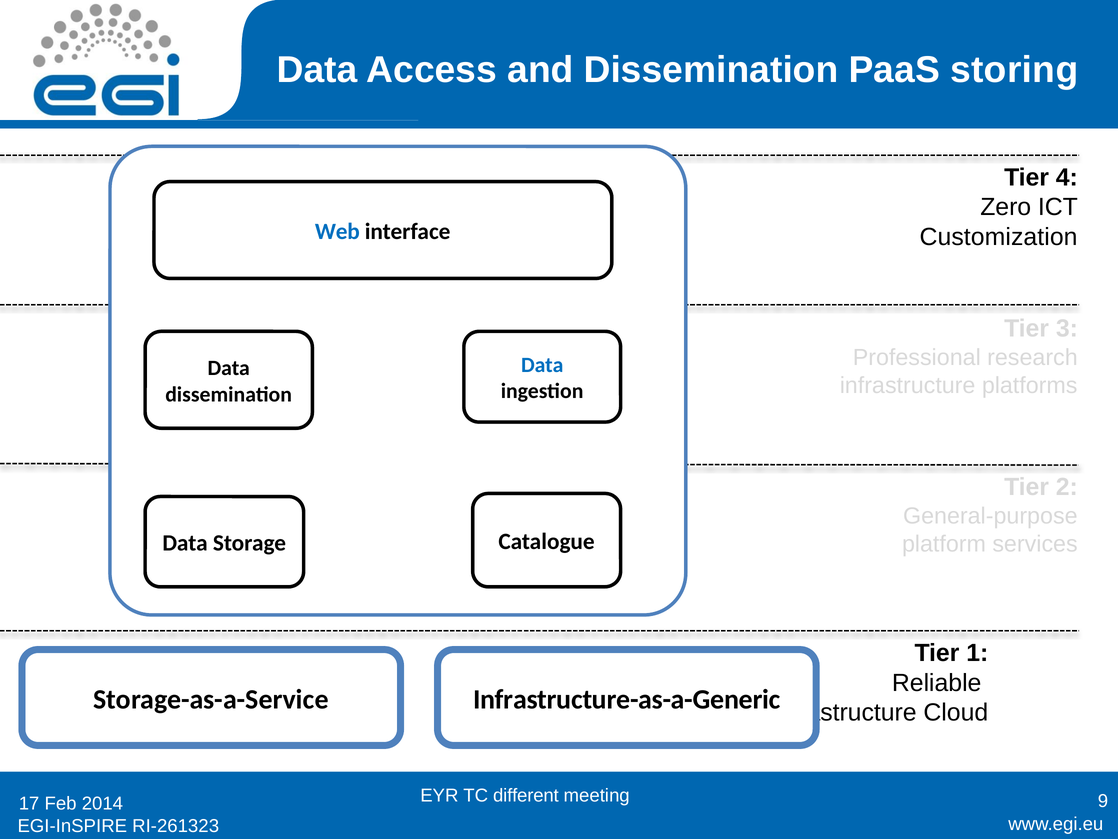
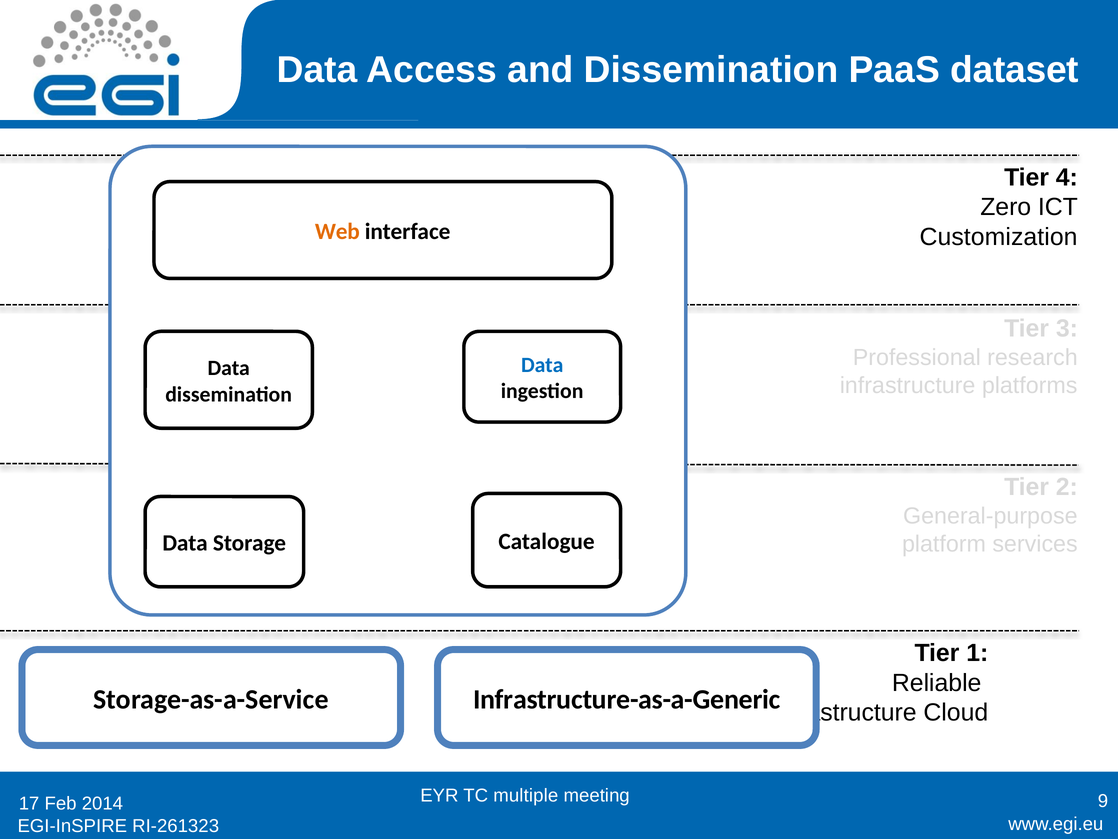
storing: storing -> dataset (1015, 70)
Web colour: blue -> orange (337, 231)
different: different -> multiple (526, 795)
